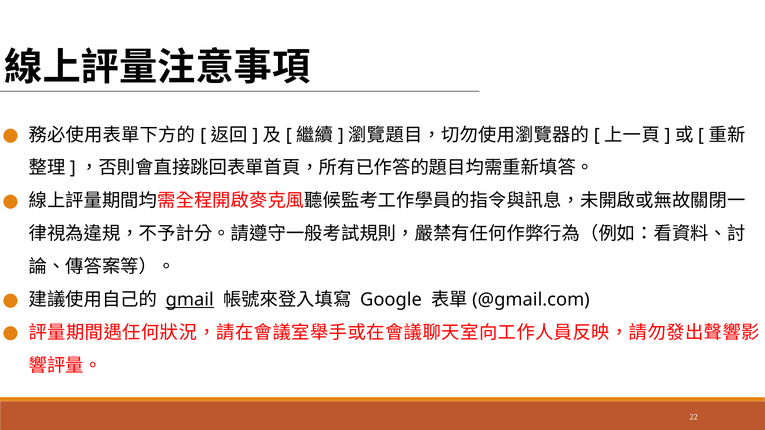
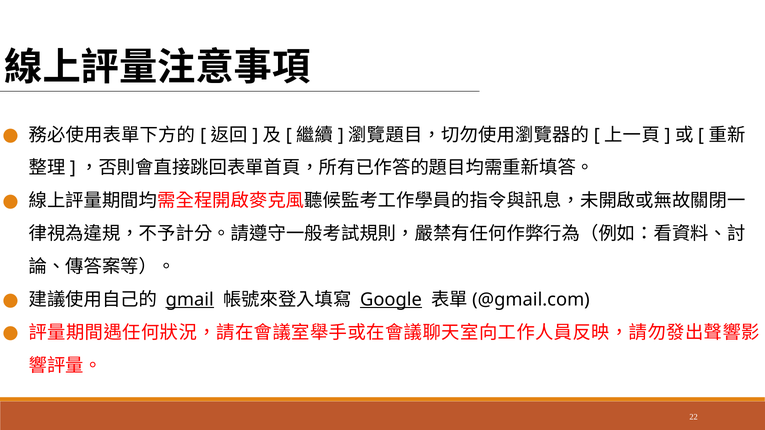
Google underline: none -> present (391, 300)
